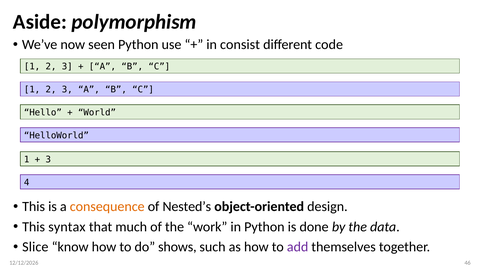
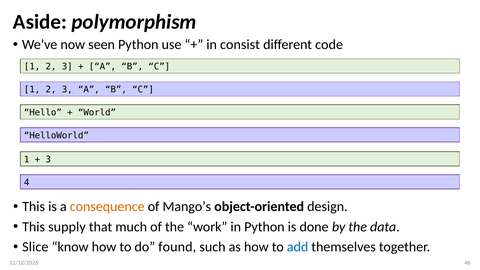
Nested’s: Nested’s -> Mango’s (187, 207)
syntax: syntax -> supply (67, 227)
shows: shows -> found (177, 247)
add colour: purple -> blue (298, 247)
